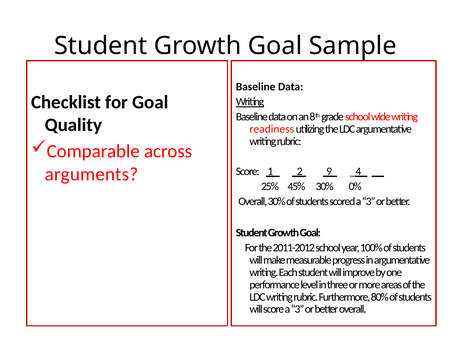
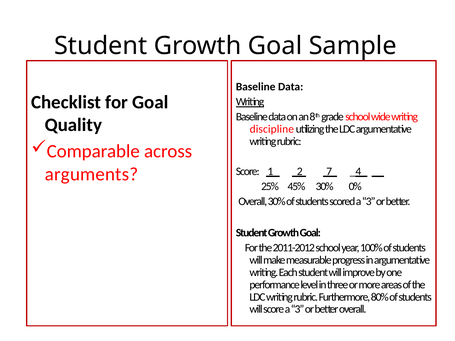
readiness: readiness -> discipline (272, 129)
9: 9 -> 7 (329, 172)
